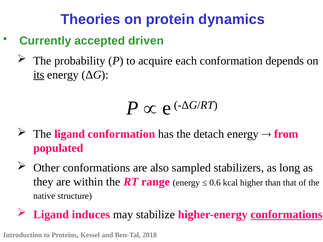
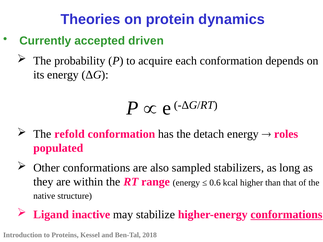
its underline: present -> none (39, 75)
The ligand: ligand -> refold (70, 134)
from: from -> roles (286, 134)
induces: induces -> inactive (91, 215)
